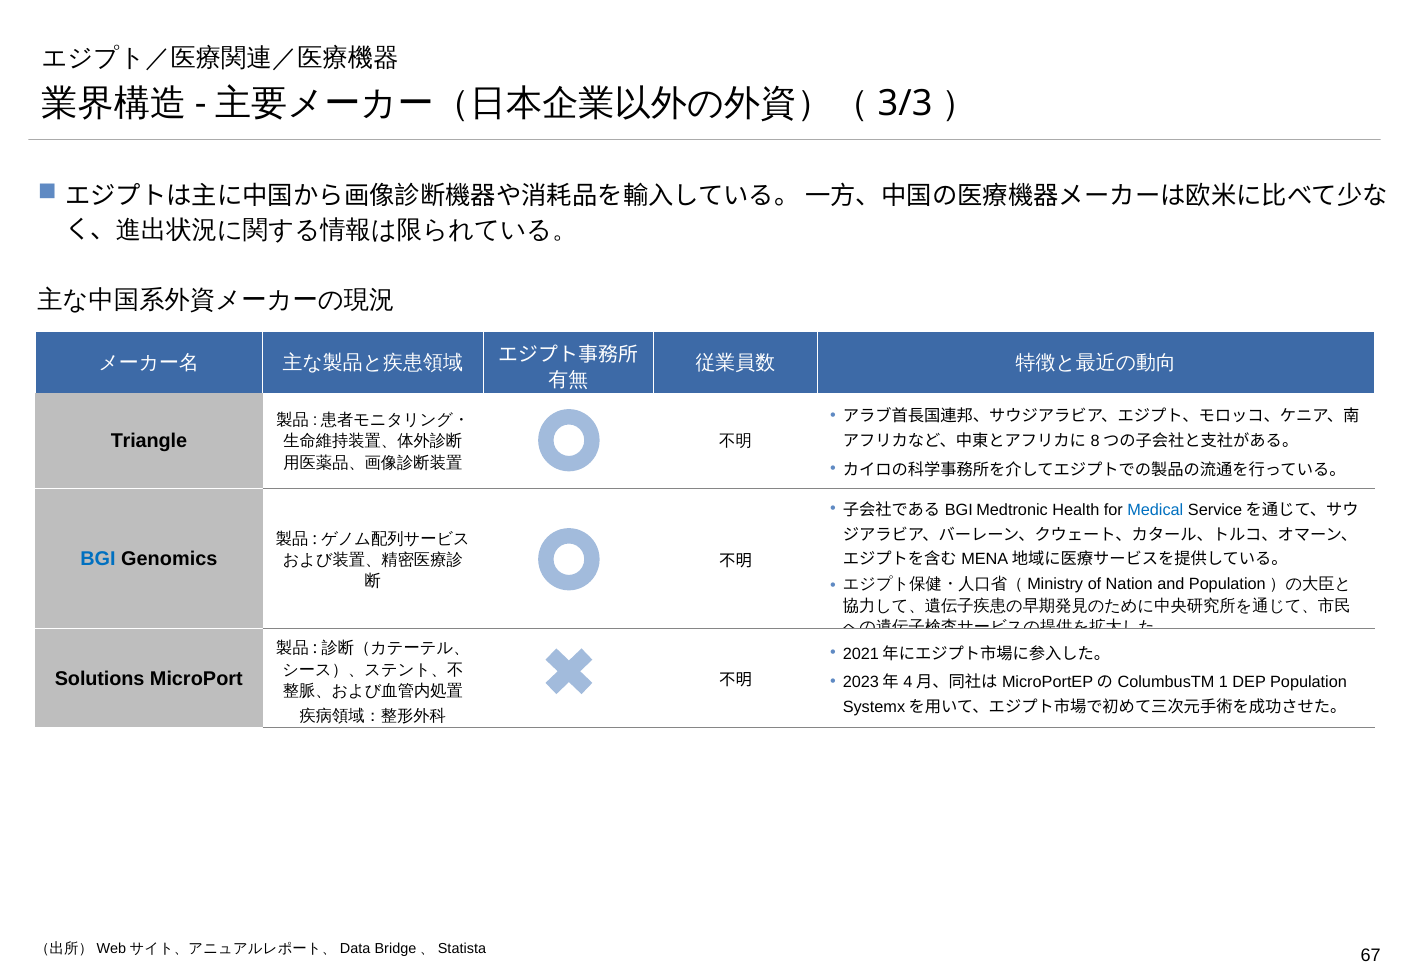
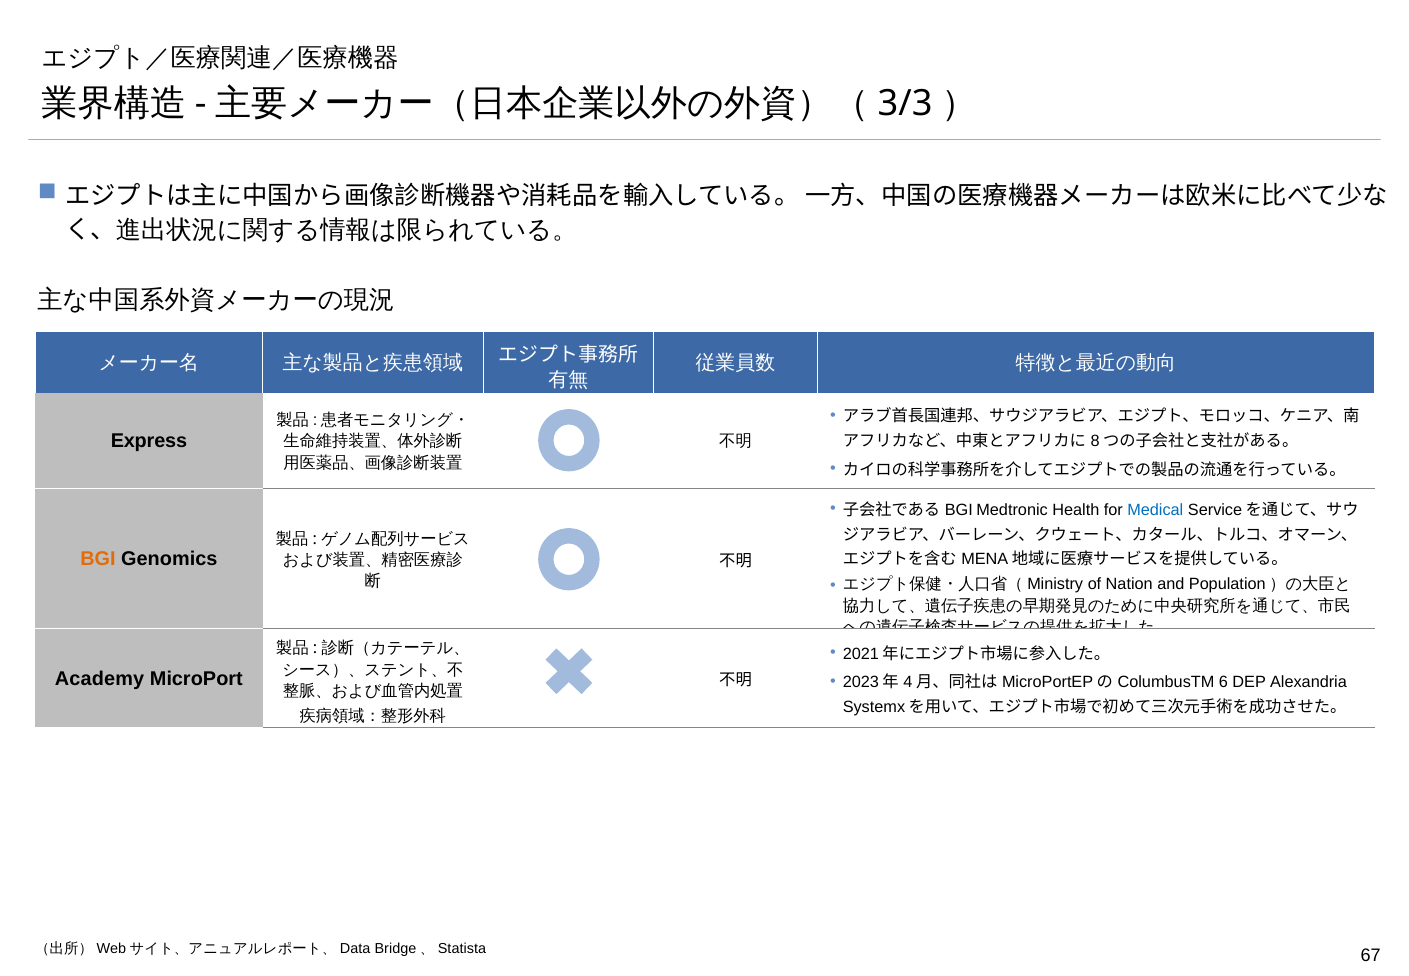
Triangle: Triangle -> Express (149, 441)
BGI colour: blue -> orange (98, 559)
Solutions: Solutions -> Academy (100, 678)
1: 1 -> 6 (1223, 682)
Population: Population -> Alexandria (1309, 682)
